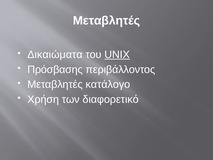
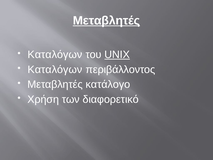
Μεταβλητές underline: none -> present (106, 21)
Δικαιώματα: Δικαιώματα -> Καταλόγων (55, 55)
Πρόσβασης: Πρόσβασης -> Καταλόγων (55, 69)
